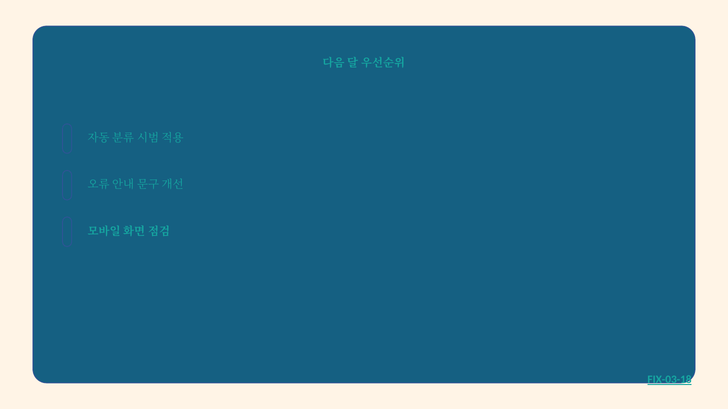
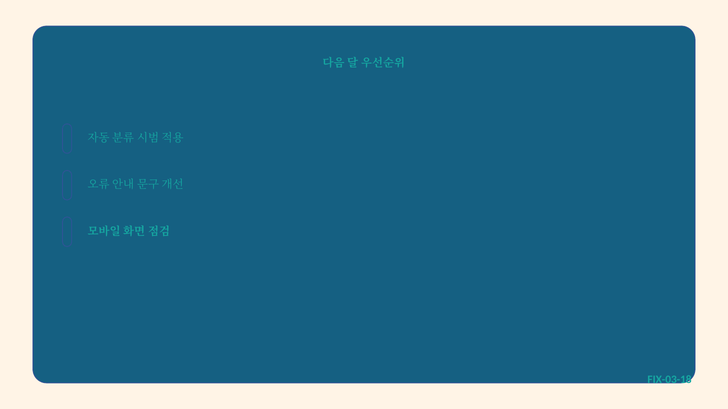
FIX-03-18 underline: present -> none (670, 380)
